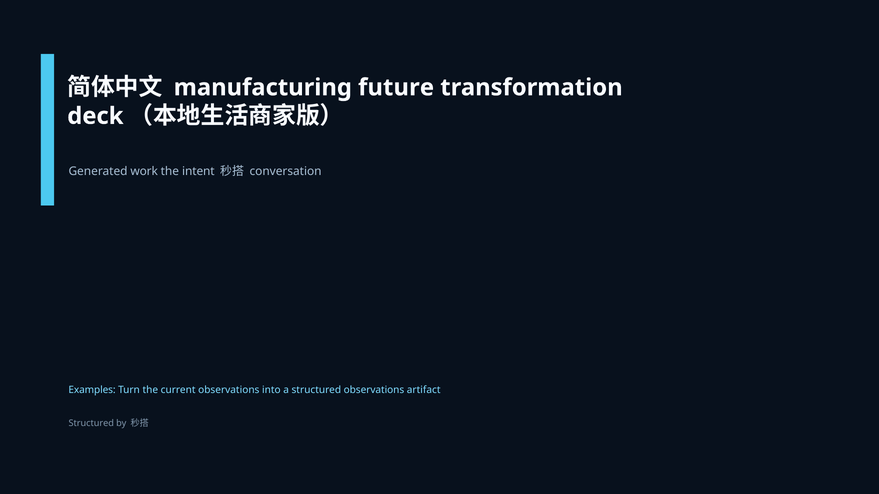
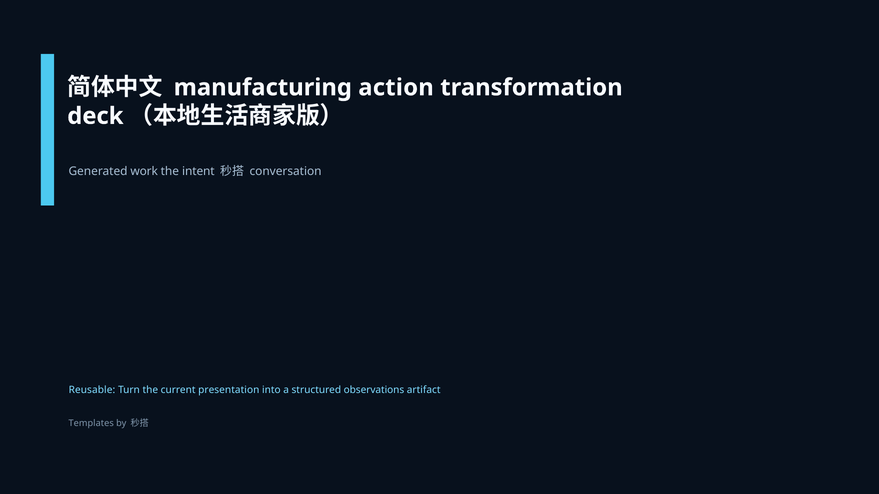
future: future -> action (396, 88)
Examples: Examples -> Reusable (92, 390)
current observations: observations -> presentation (229, 390)
Structured: Structured -> Templates (91, 424)
